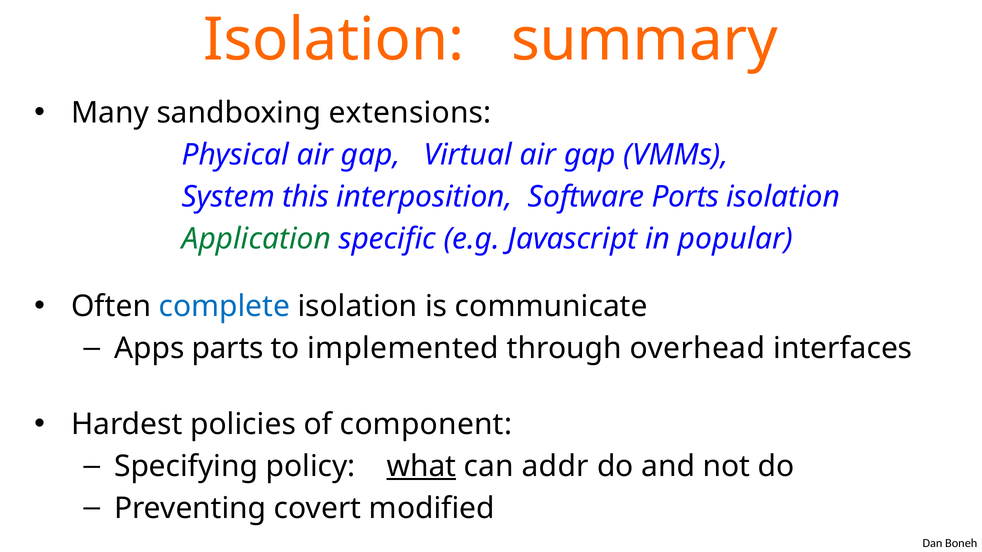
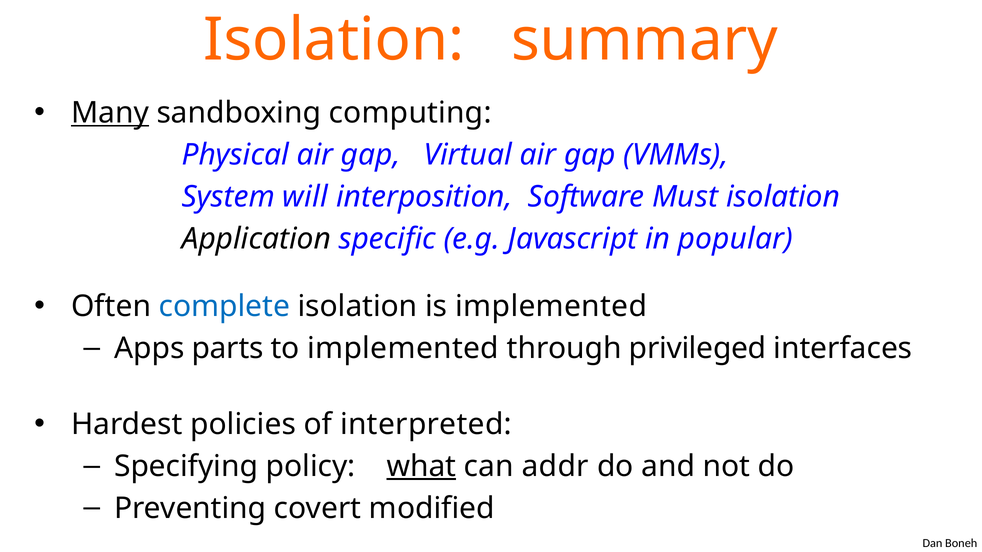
Many underline: none -> present (110, 113)
extensions: extensions -> computing (410, 113)
this: this -> will (305, 197)
Ports: Ports -> Must (685, 197)
Application colour: green -> black (256, 239)
is communicate: communicate -> implemented (551, 307)
overhead: overhead -> privileged (698, 349)
component: component -> interpreted (426, 425)
